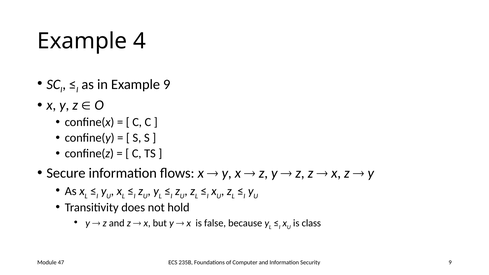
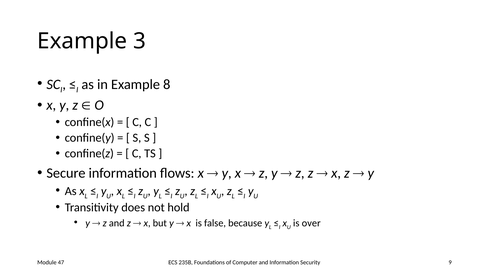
4: 4 -> 3 (140, 41)
Example 9: 9 -> 8 (167, 84)
class: class -> over (311, 223)
